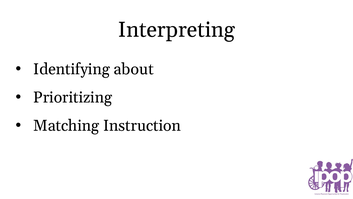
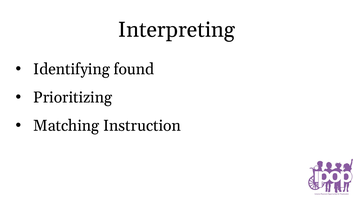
about: about -> found (134, 69)
